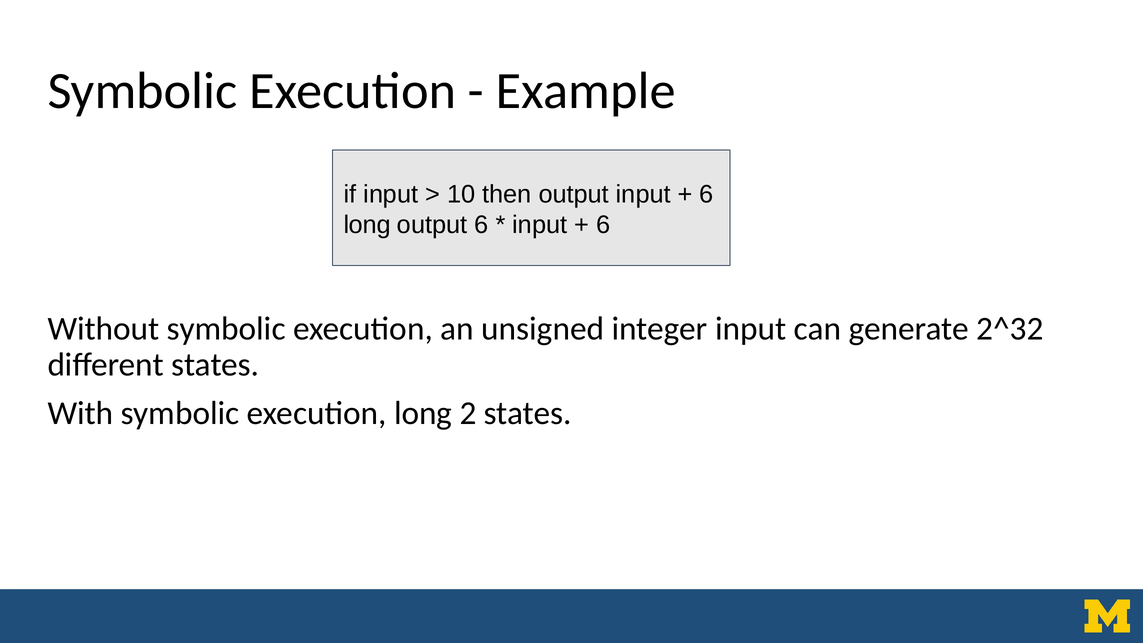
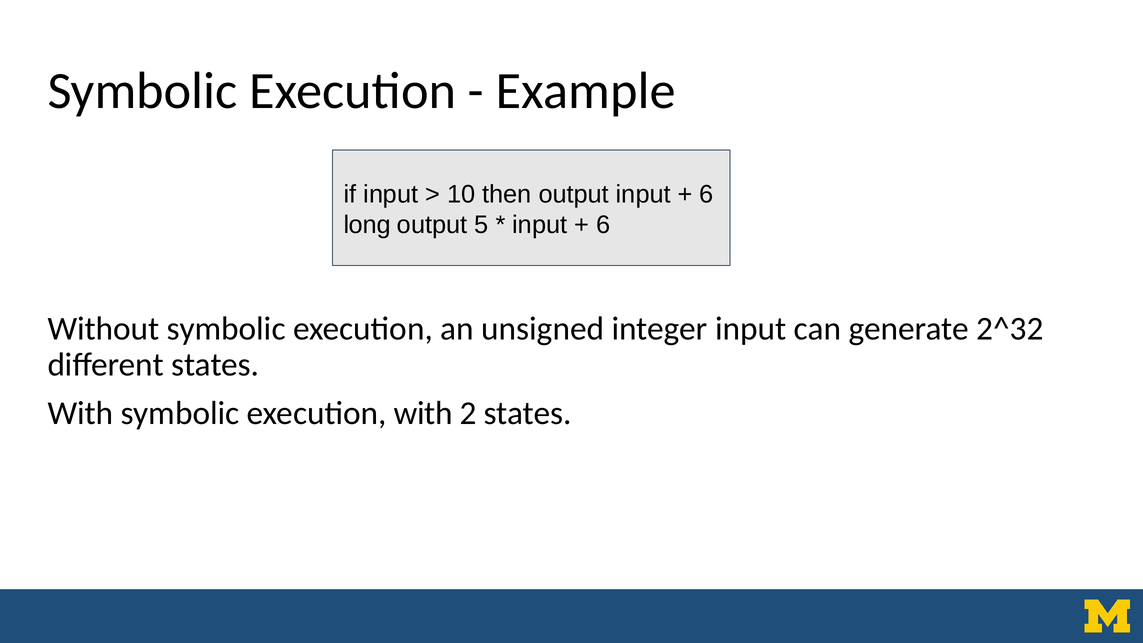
output 6: 6 -> 5 (481, 225)
execution long: long -> with (423, 413)
